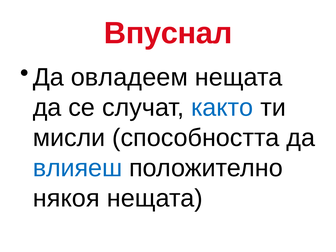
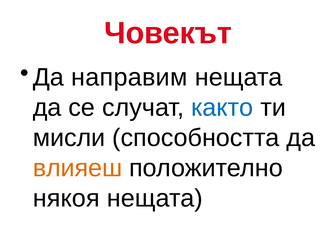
Впуснал: Впуснал -> Човекът (168, 33)
овладеем: овладеем -> направим (129, 77)
влияеш colour: blue -> orange (77, 168)
